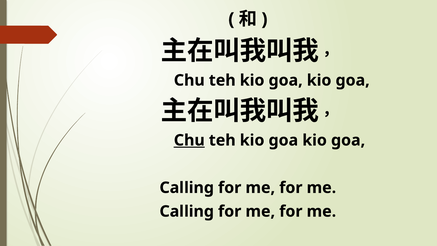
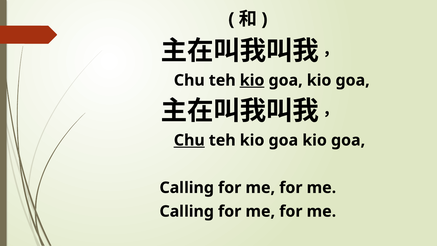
kio underline: none -> present (252, 80)
